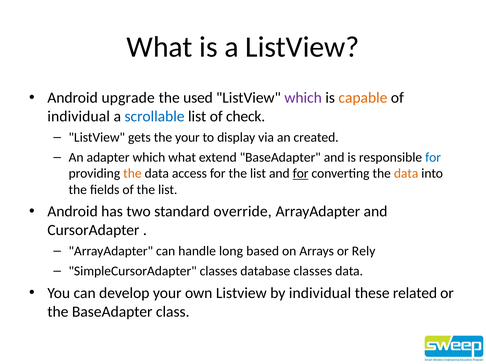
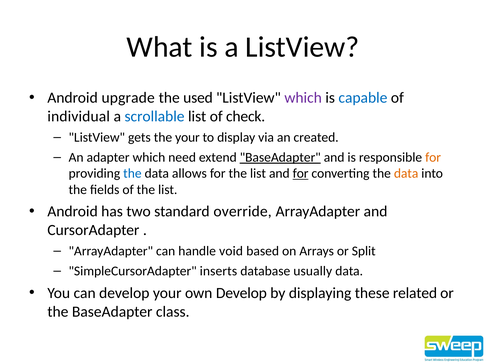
capable colour: orange -> blue (363, 98)
which what: what -> need (182, 158)
BaseAdapter underline: none -> present (280, 158)
for colour: blue -> orange (433, 158)
the colour: orange -> blue (132, 174)
access: access -> allows (189, 174)
long: long -> void (231, 252)
Rely: Rely -> Split (364, 252)
SimpleCursorAdapter classes: classes -> inserts (218, 272)
database classes: classes -> usually (313, 272)
own Listview: Listview -> Develop (241, 293)
by individual: individual -> displaying (320, 293)
